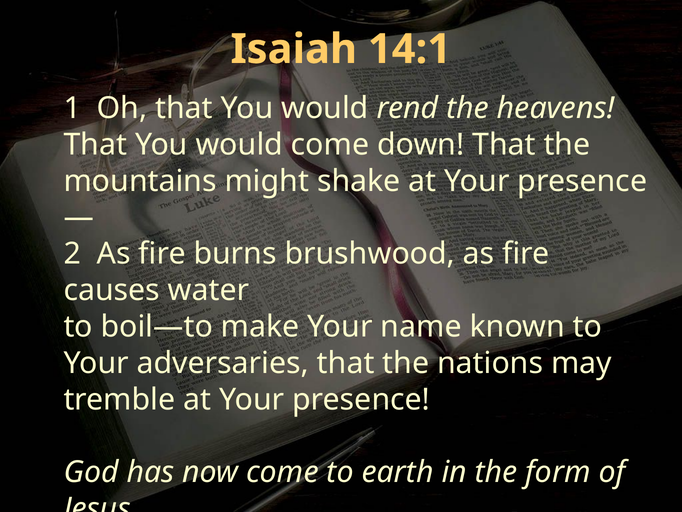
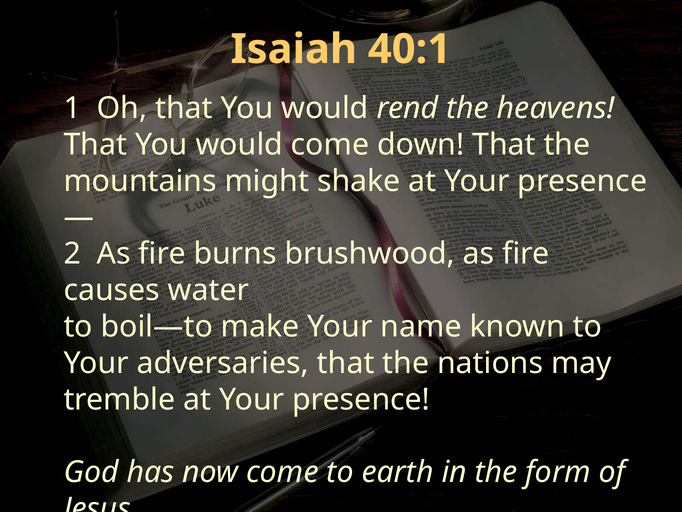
14:1: 14:1 -> 40:1 (409, 49)
